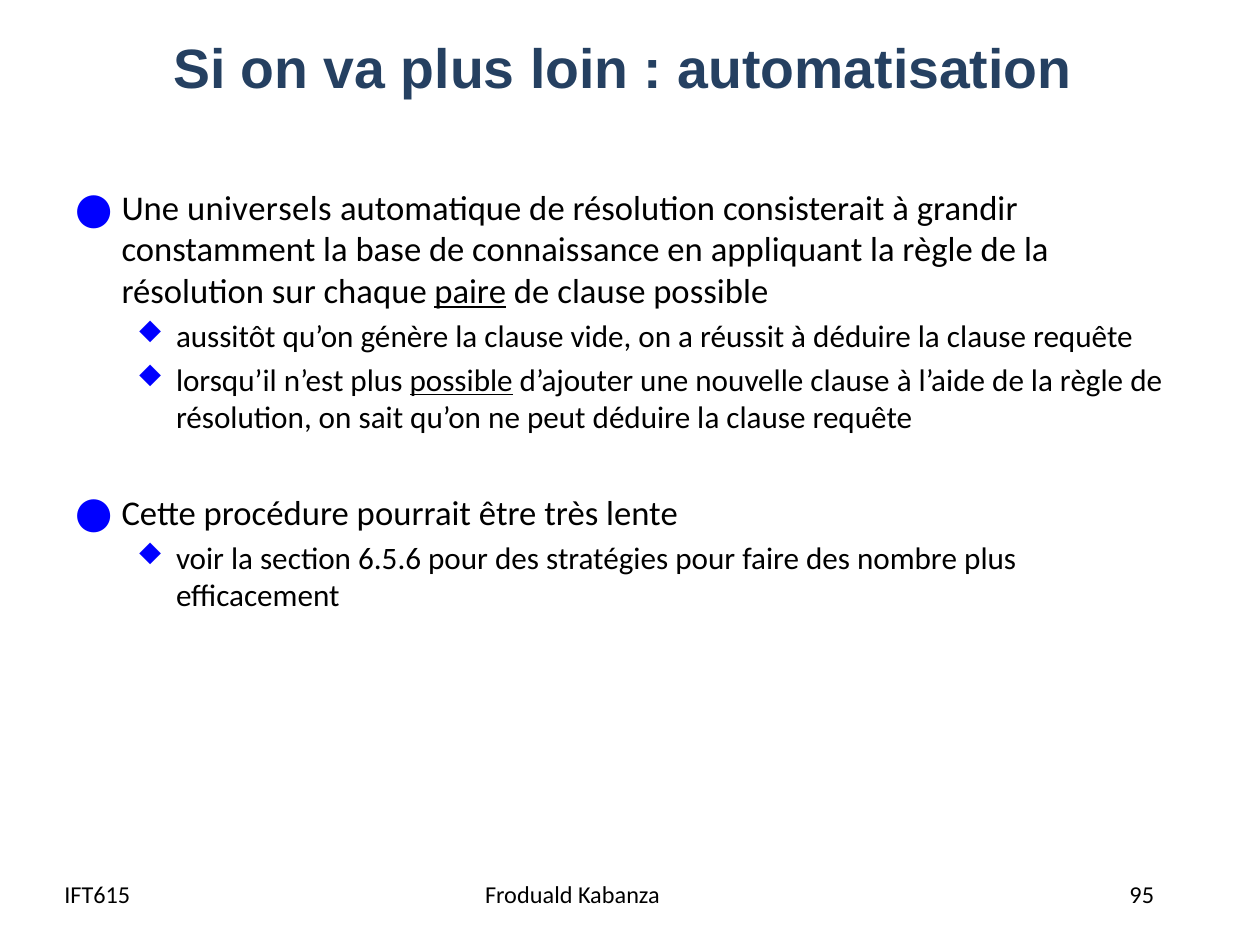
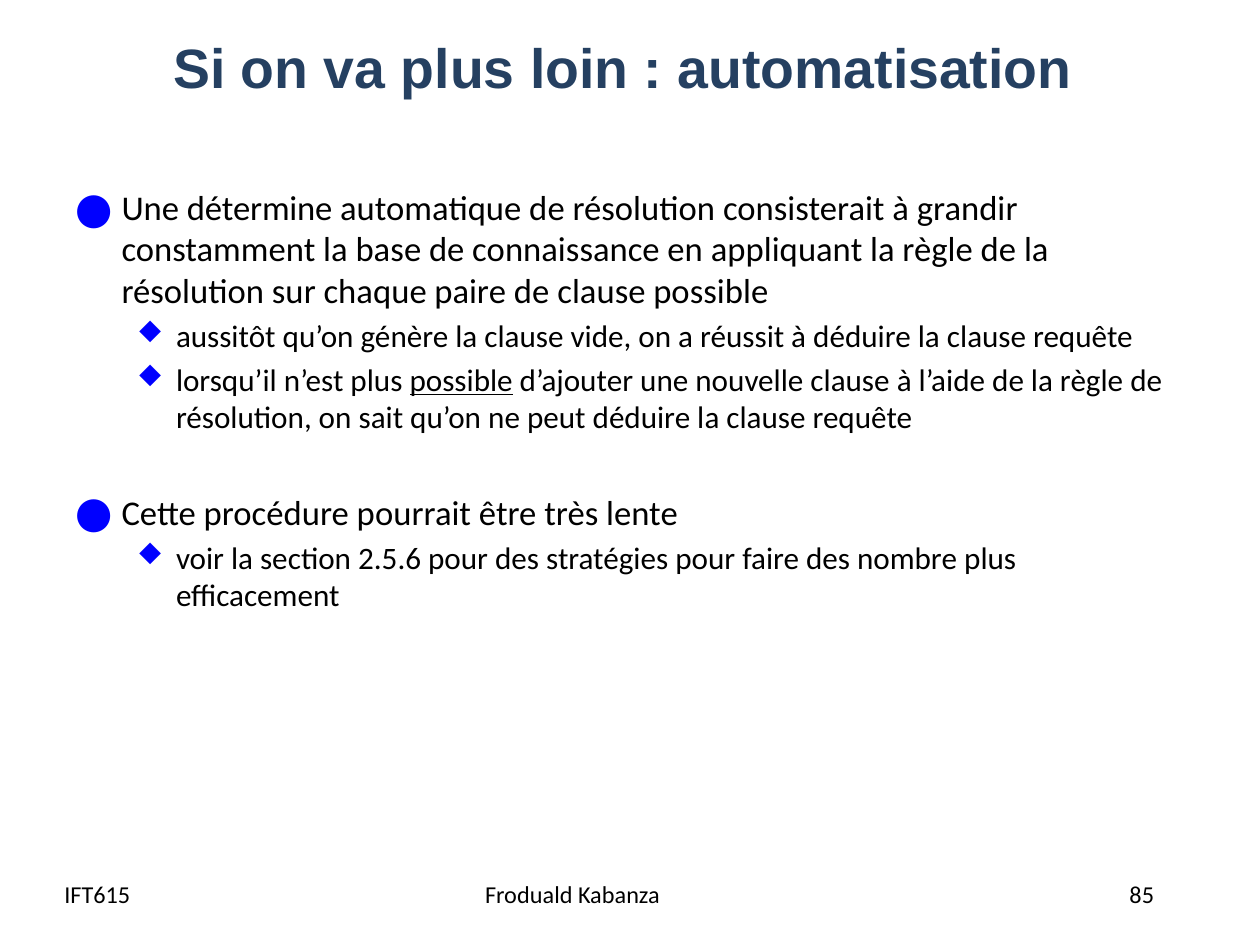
universels: universels -> détermine (260, 209)
paire underline: present -> none (470, 292)
6.5.6: 6.5.6 -> 2.5.6 (390, 559)
95: 95 -> 85 (1142, 895)
